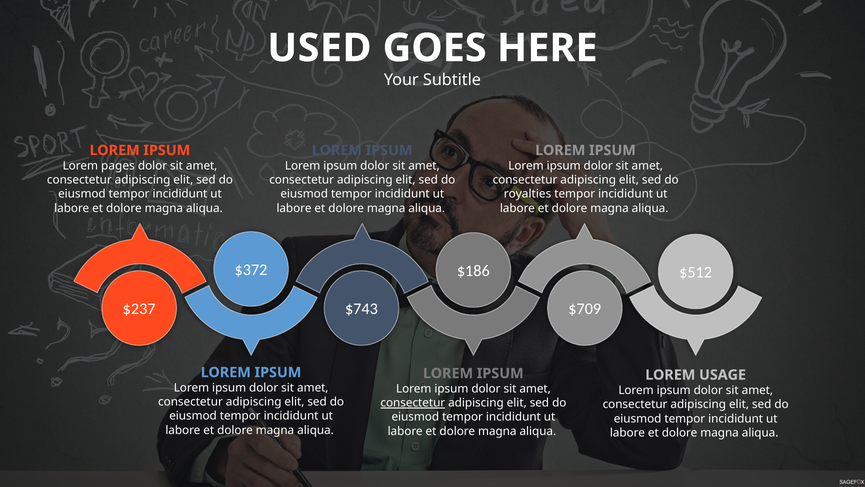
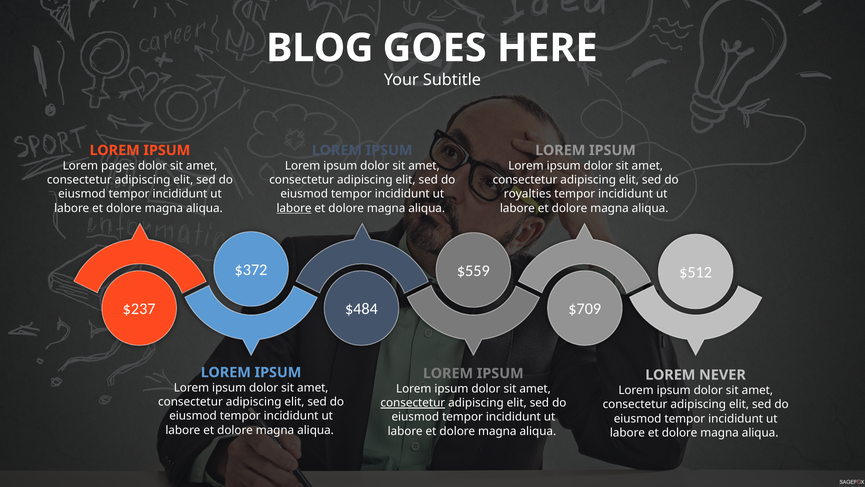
USED: USED -> BLOG (320, 48)
labore underline: none -> present (294, 208)
$186: $186 -> $559 (473, 271)
$743: $743 -> $484 (361, 309)
USAGE: USAGE -> NEVER (722, 375)
